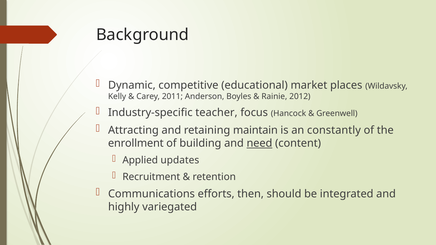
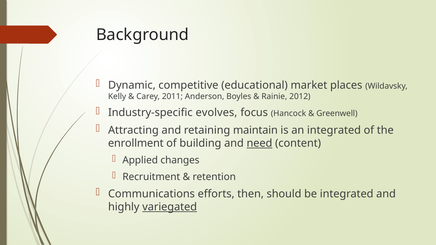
teacher: teacher -> evolves (216, 113)
an constantly: constantly -> integrated (334, 130)
updates: updates -> changes (180, 160)
variegated underline: none -> present (170, 207)
